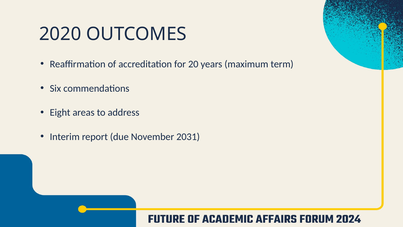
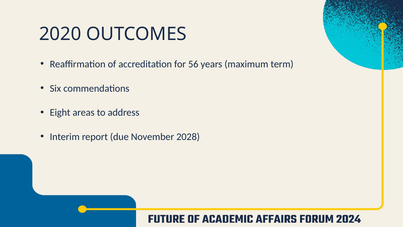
20: 20 -> 56 (193, 64)
2031: 2031 -> 2028 (188, 137)
